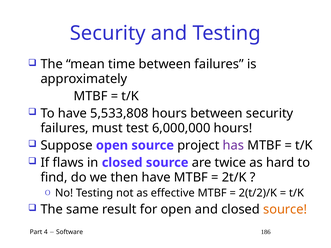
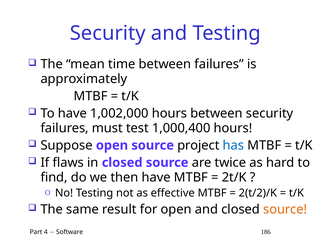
5,533,808: 5,533,808 -> 1,002,000 (119, 114)
6,000,000: 6,000,000 -> 1,000,400 (181, 128)
has colour: purple -> blue (233, 145)
